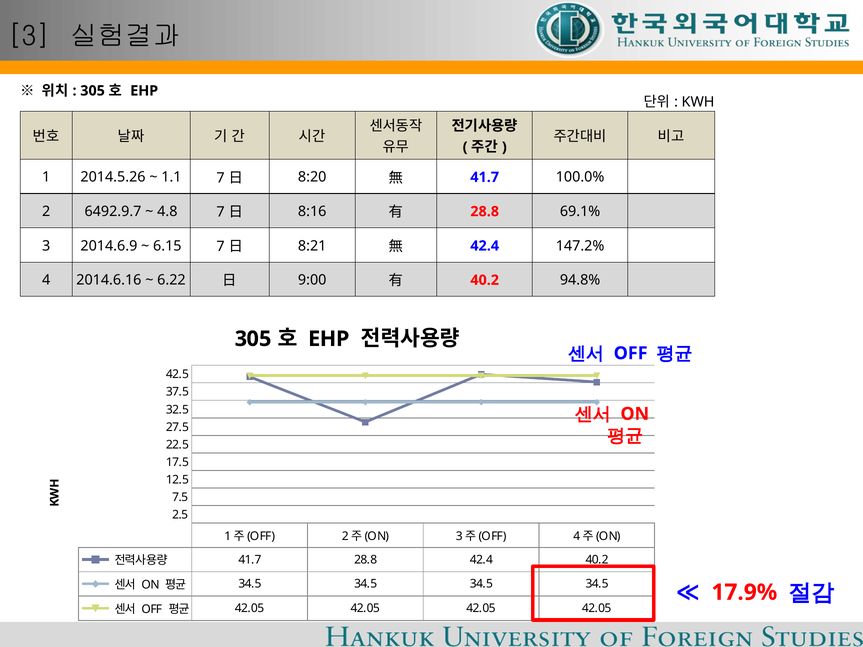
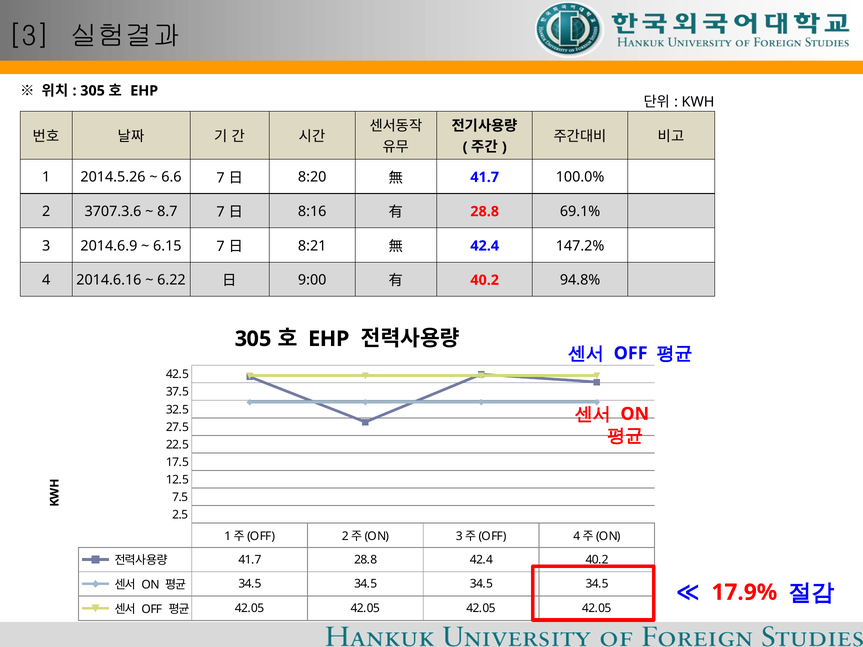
1.1: 1.1 -> 6.6 (171, 177)
6492.9.7: 6492.9.7 -> 3707.3.6 (113, 212)
4.8: 4.8 -> 8.7 (167, 212)
